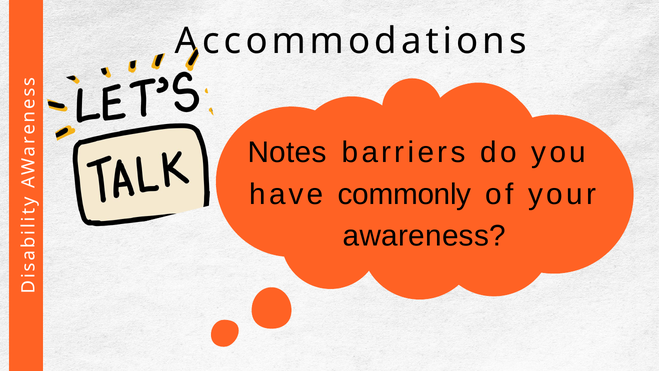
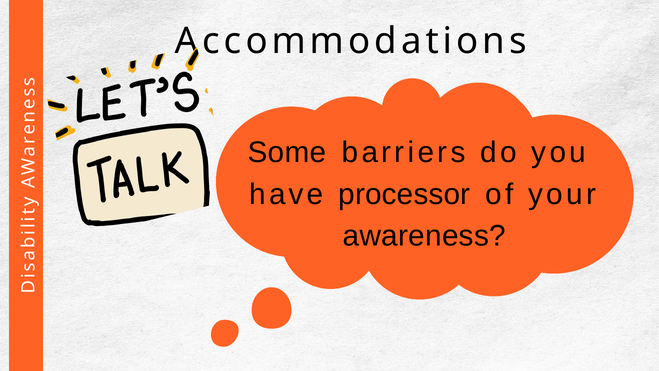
Notes: Notes -> Some (287, 153)
commonly: commonly -> processor (404, 194)
